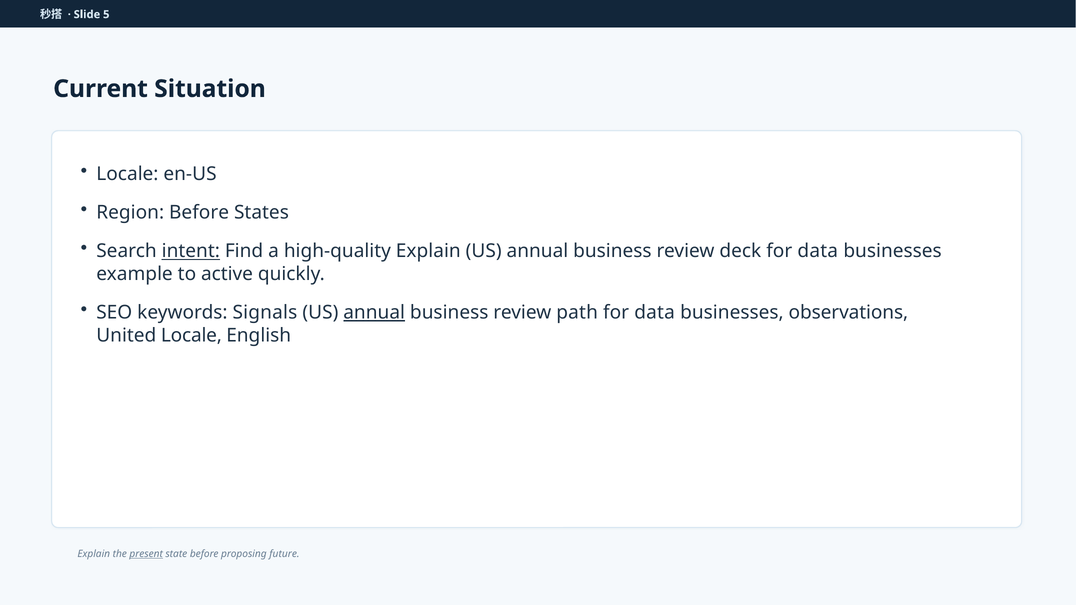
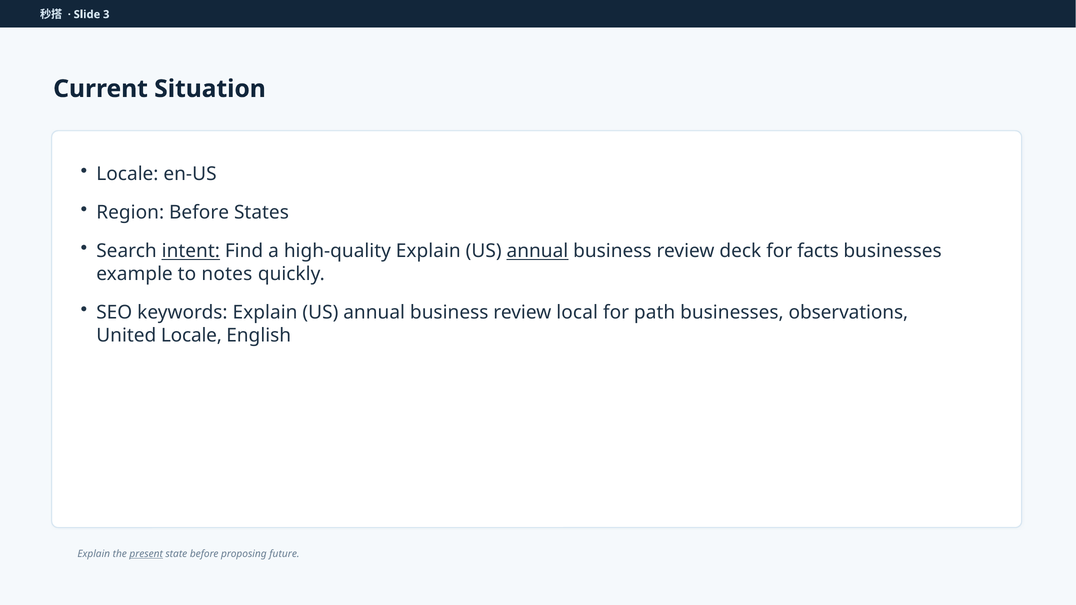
5: 5 -> 3 (106, 14)
annual underline: none -> present (537, 251)
deck for data: data -> facts (818, 251)
active: active -> notes (227, 274)
keywords Signals: Signals -> Explain (265, 313)
annual underline: present -> none (374, 313)
path: path -> local (577, 313)
data: data -> path (655, 313)
